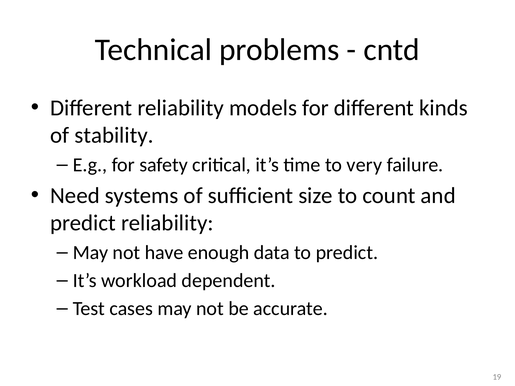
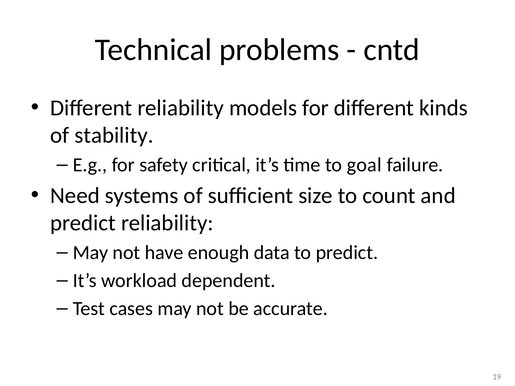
very: very -> goal (364, 165)
